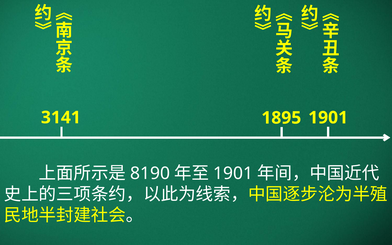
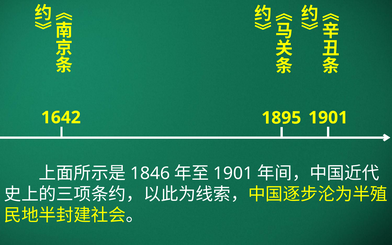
3141: 3141 -> 1642 (61, 118)
8190: 8190 -> 1846 (150, 173)
